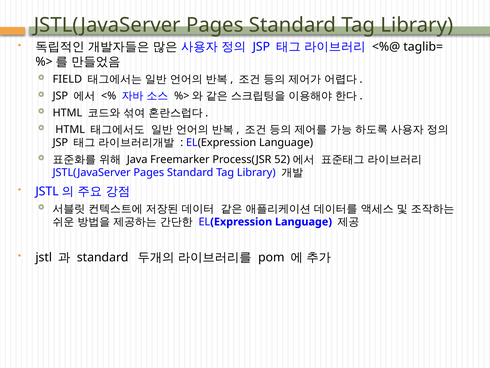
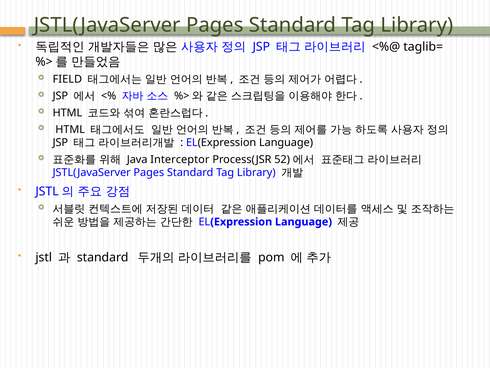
Freemarker: Freemarker -> Interceptor (180, 159)
